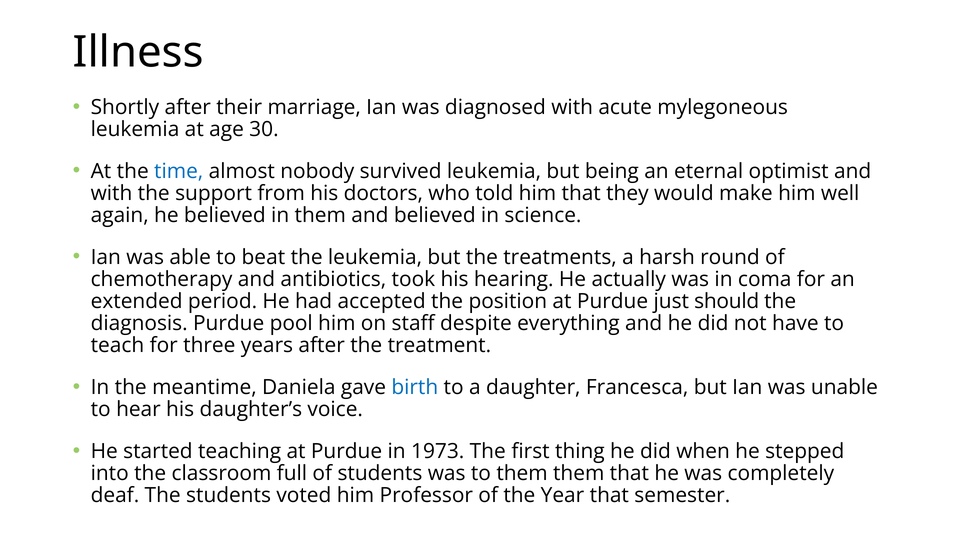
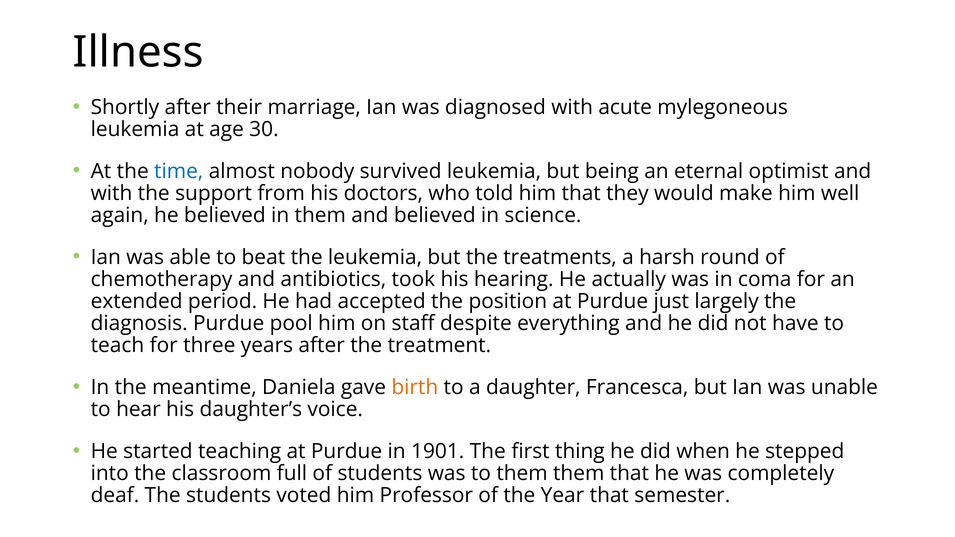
should: should -> largely (727, 301)
birth colour: blue -> orange (415, 387)
1973: 1973 -> 1901 (438, 451)
